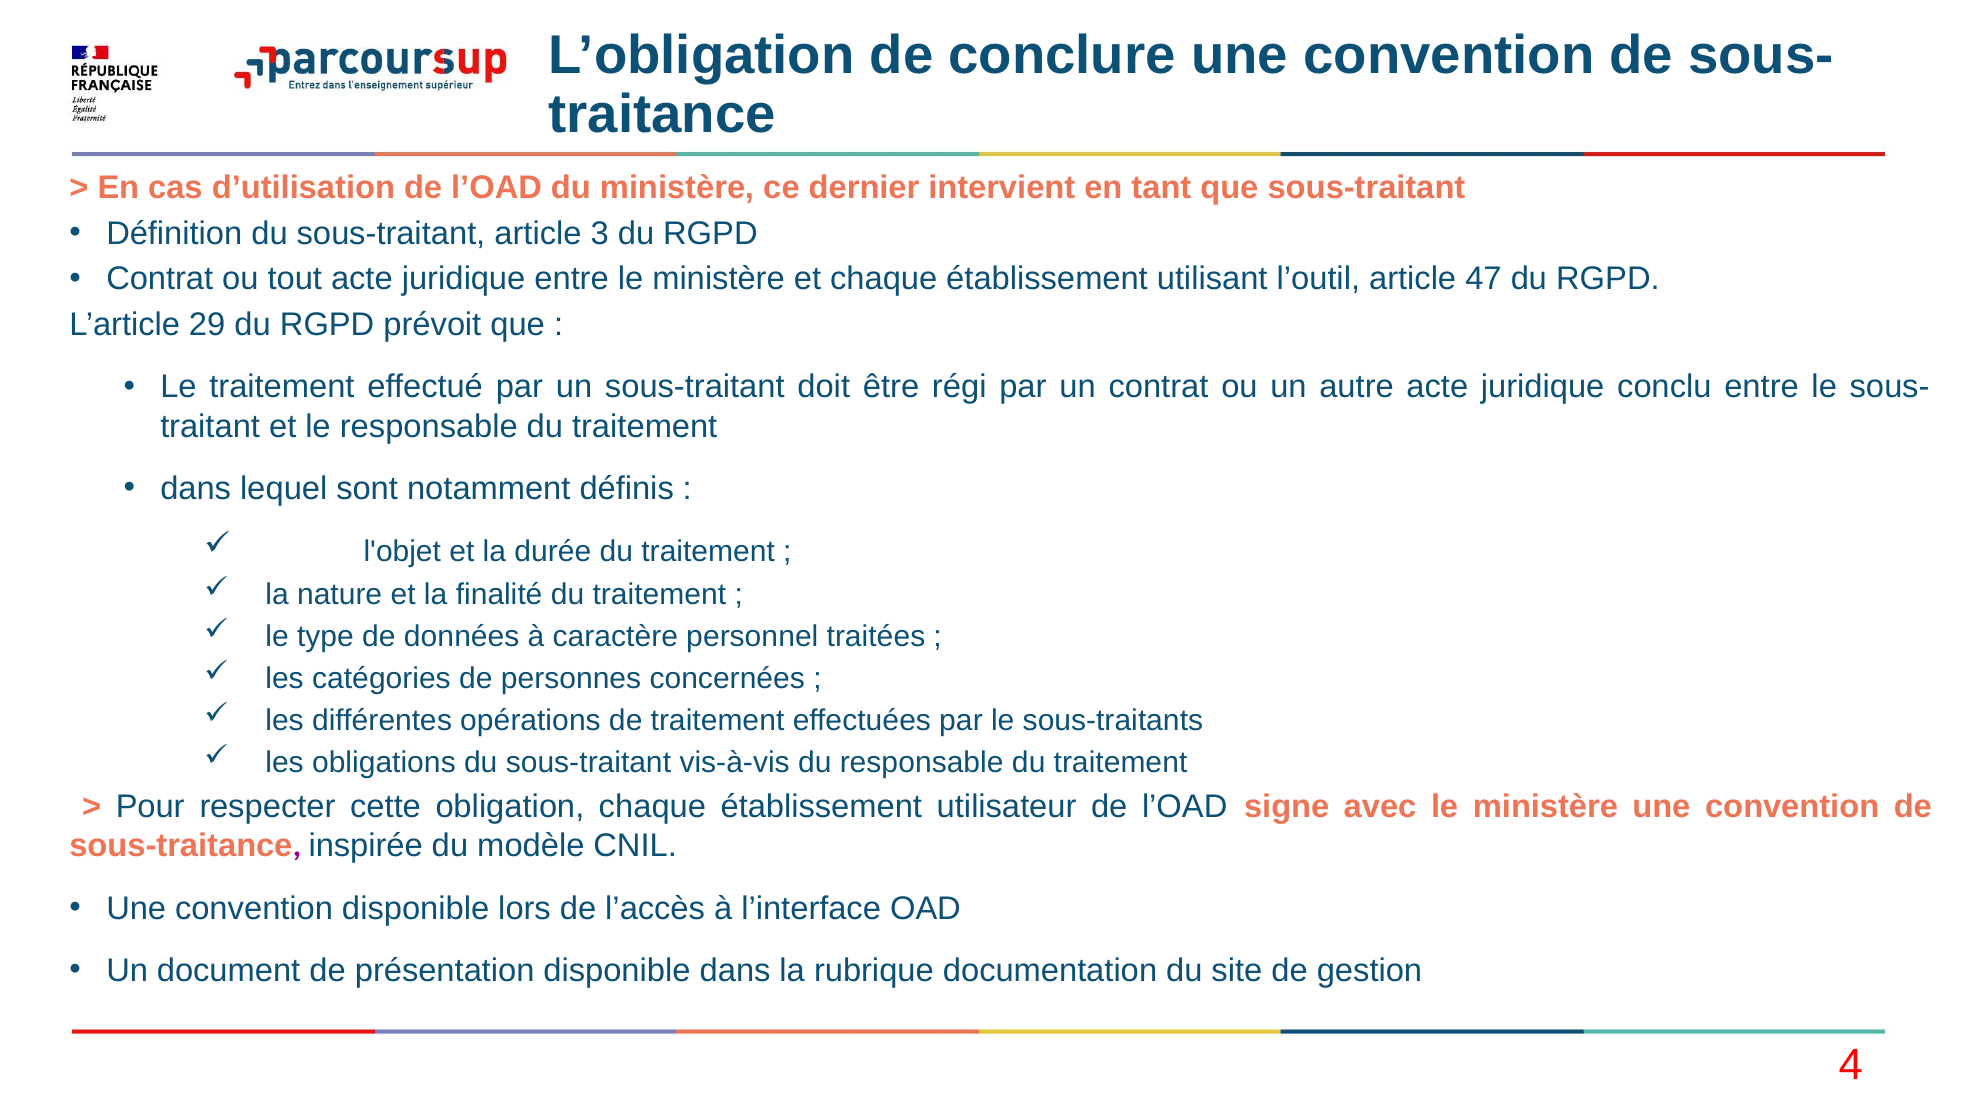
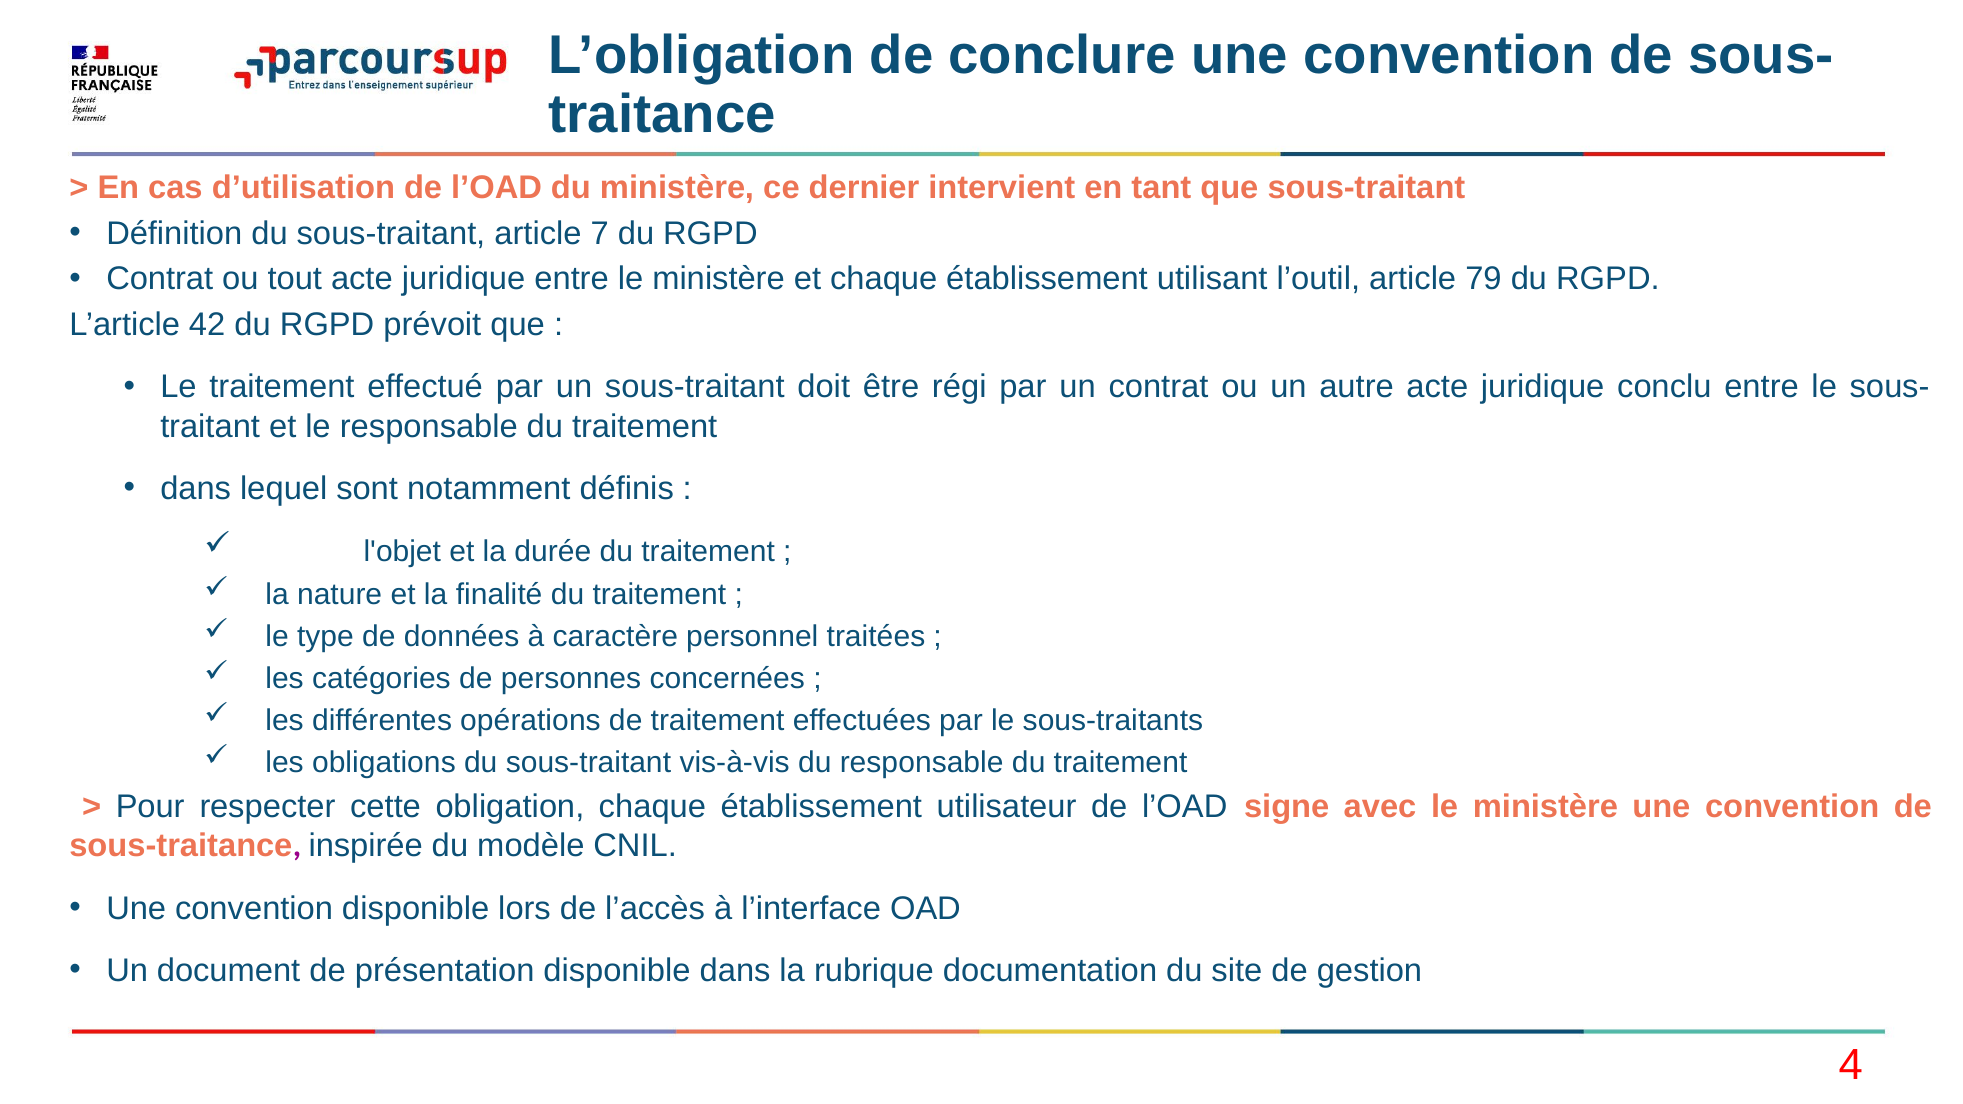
3: 3 -> 7 (600, 233)
47: 47 -> 79 (1483, 279)
29: 29 -> 42 (207, 325)
